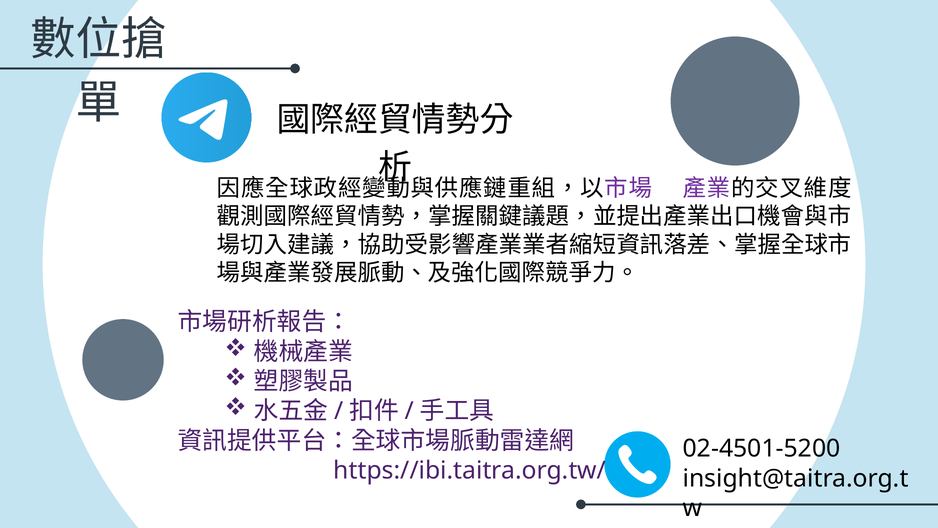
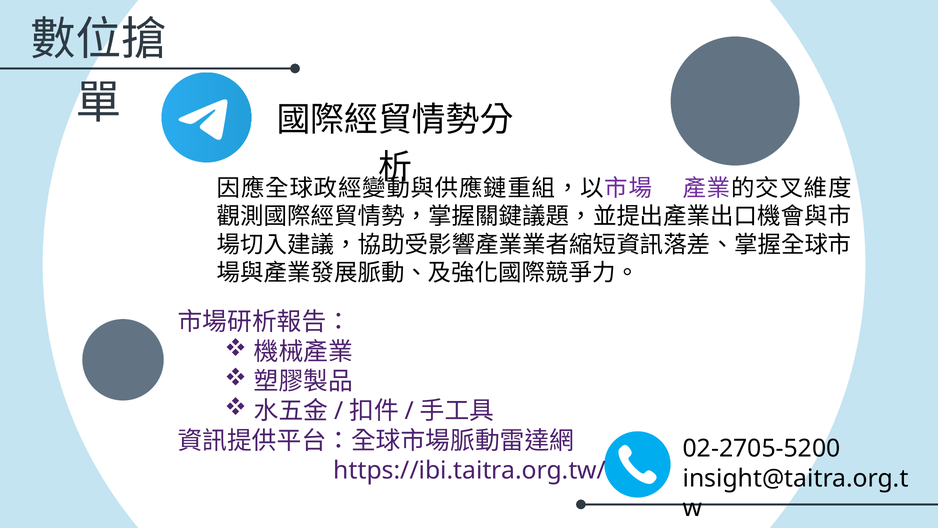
02-4501-5200: 02-4501-5200 -> 02-2705-5200 (762, 448)
